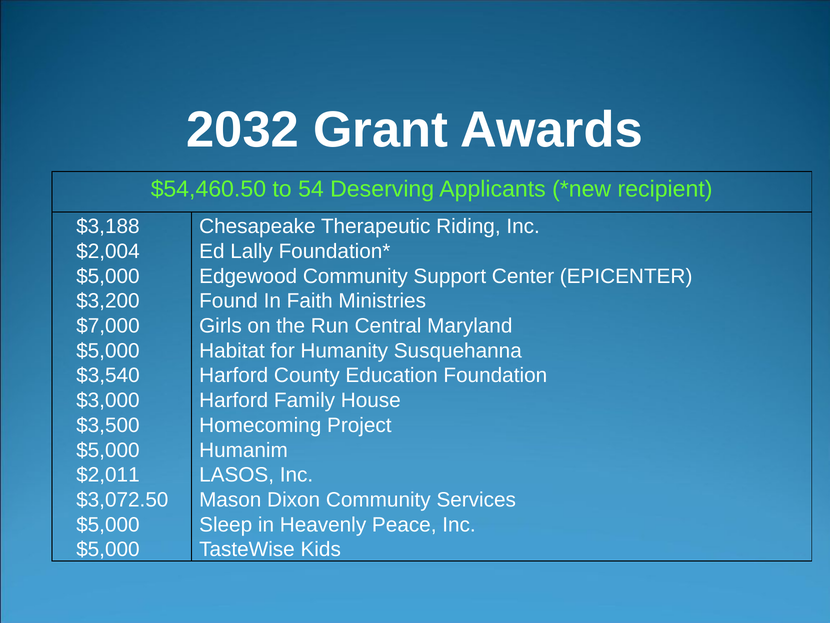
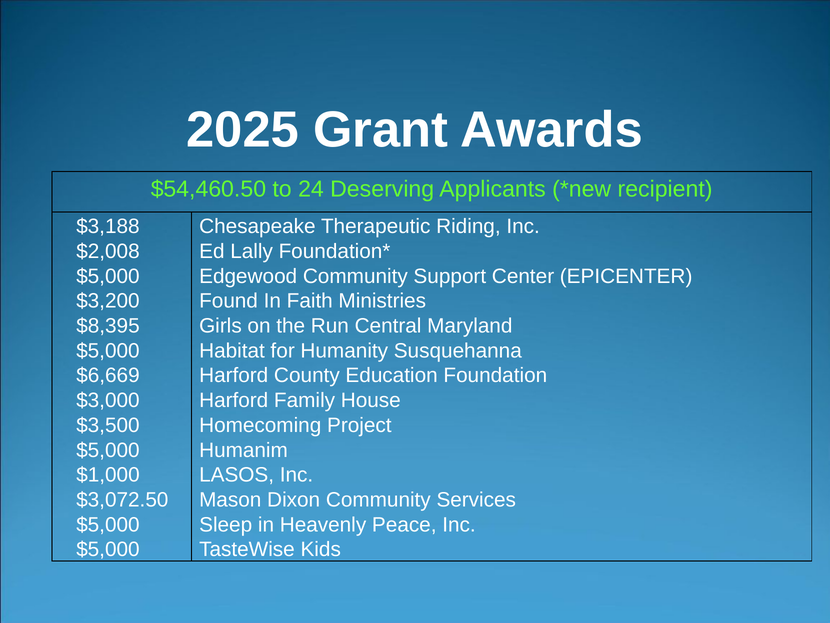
2032: 2032 -> 2025 (243, 130)
54: 54 -> 24 (311, 189)
$2,004: $2,004 -> $2,008 (108, 251)
$7,000: $7,000 -> $8,395 (108, 326)
$3,540: $3,540 -> $6,669 (108, 375)
$2,011: $2,011 -> $1,000 (108, 475)
